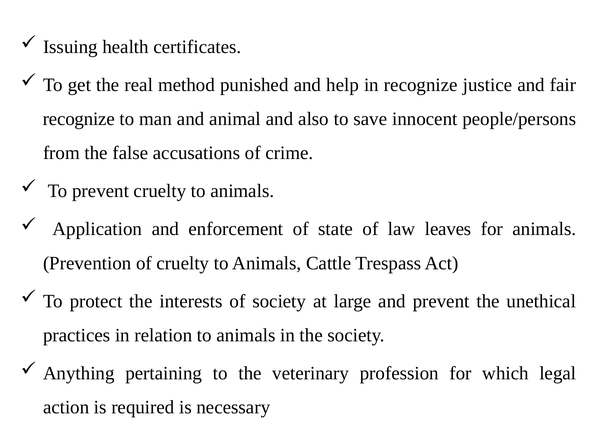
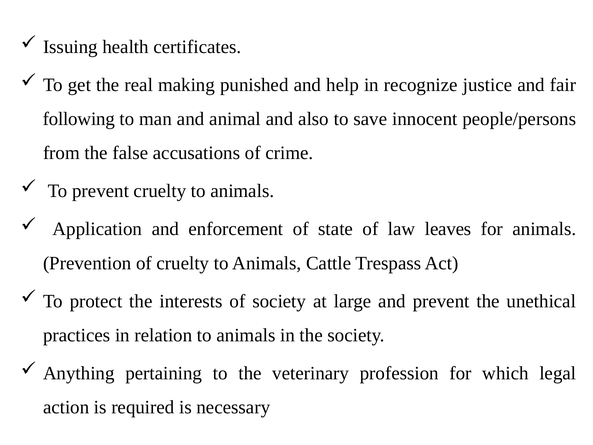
method: method -> making (187, 85)
recognize: recognize -> following (79, 119)
